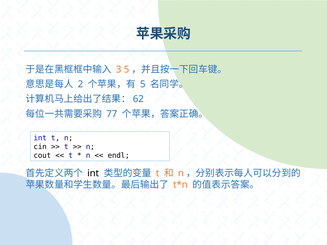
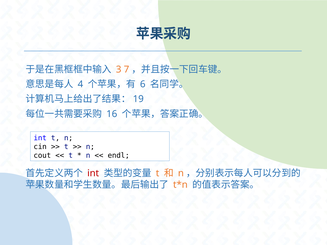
3 5: 5 -> 7 (127, 69)
2: 2 -> 4 (80, 84)
5: 5 -> 6 (143, 84)
62: 62 -> 19 (138, 99)
77: 77 -> 16 (112, 114)
int colour: black -> red (93, 173)
